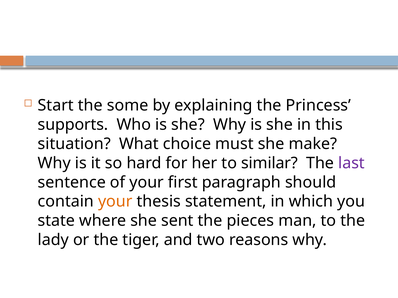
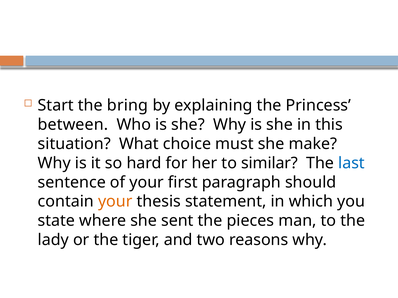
some: some -> bring (128, 106)
supports: supports -> between (73, 125)
last colour: purple -> blue (351, 163)
